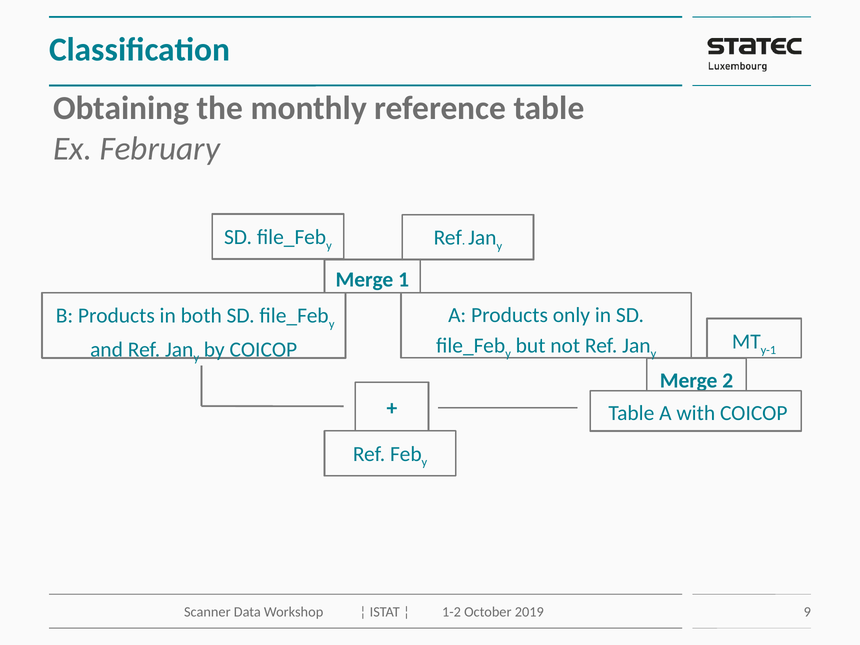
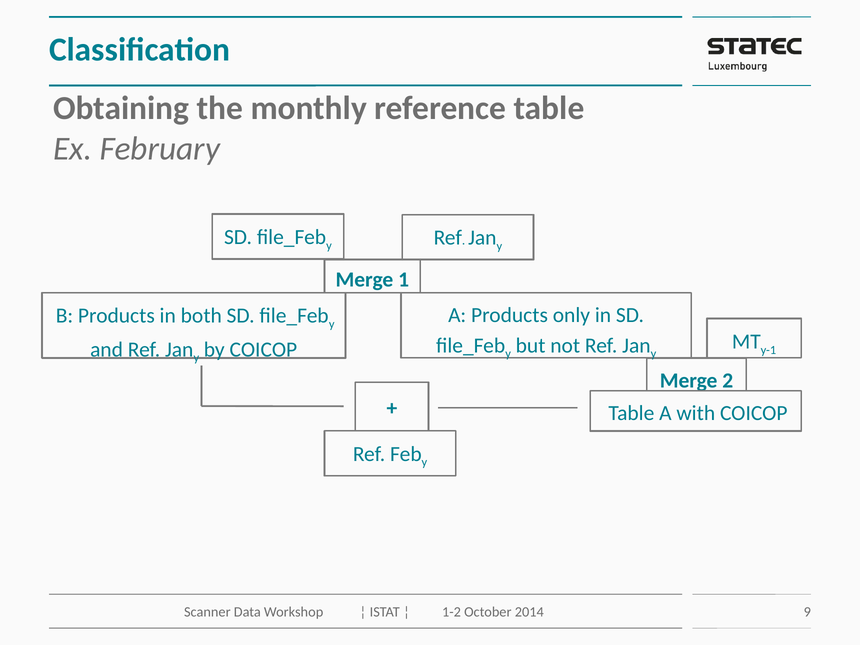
2019: 2019 -> 2014 (529, 612)
